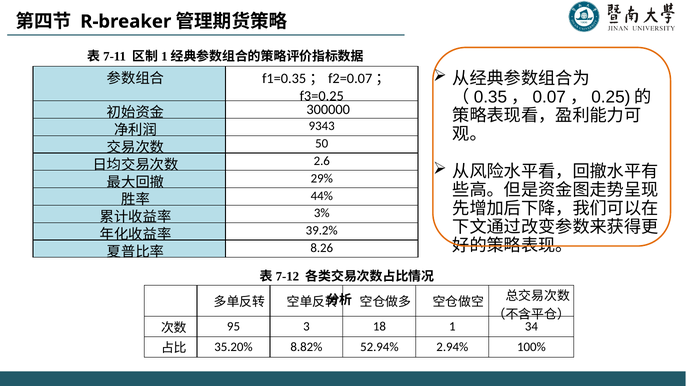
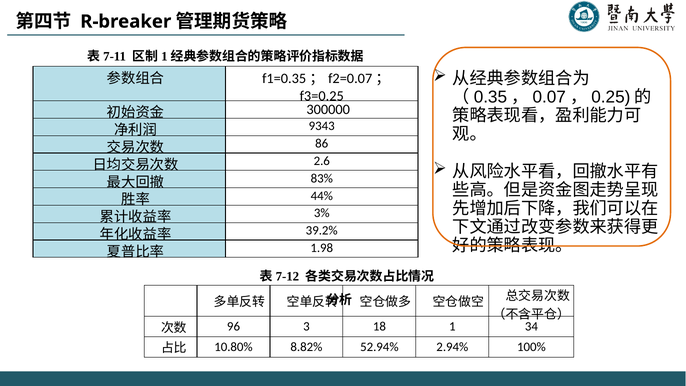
50: 50 -> 86 (322, 144)
29%: 29% -> 83% (322, 178)
8.26: 8.26 -> 1.98 (322, 248)
95: 95 -> 96 (234, 327)
35.20%: 35.20% -> 10.80% (233, 347)
